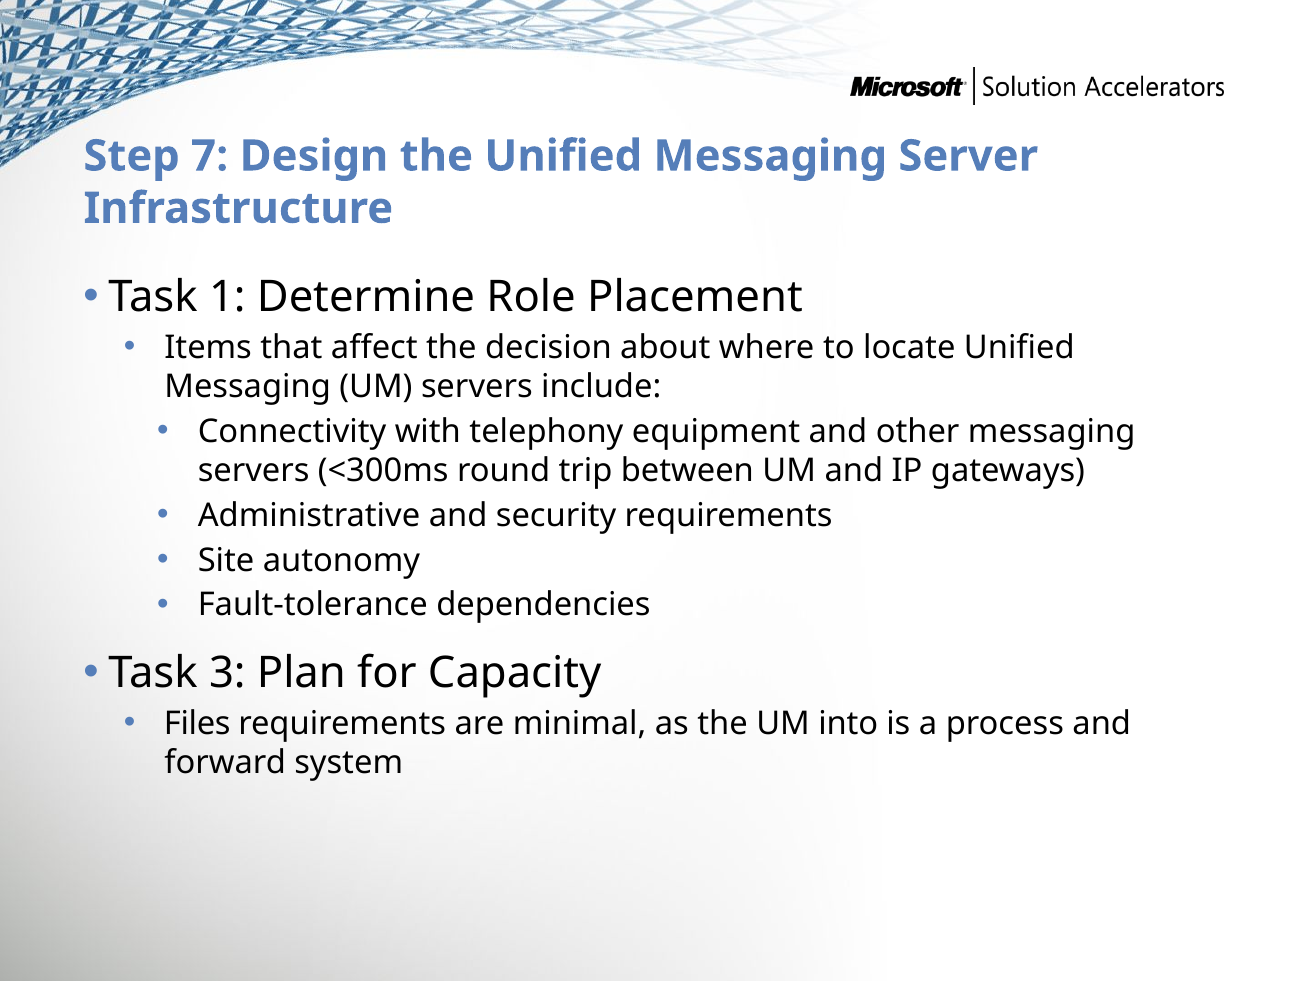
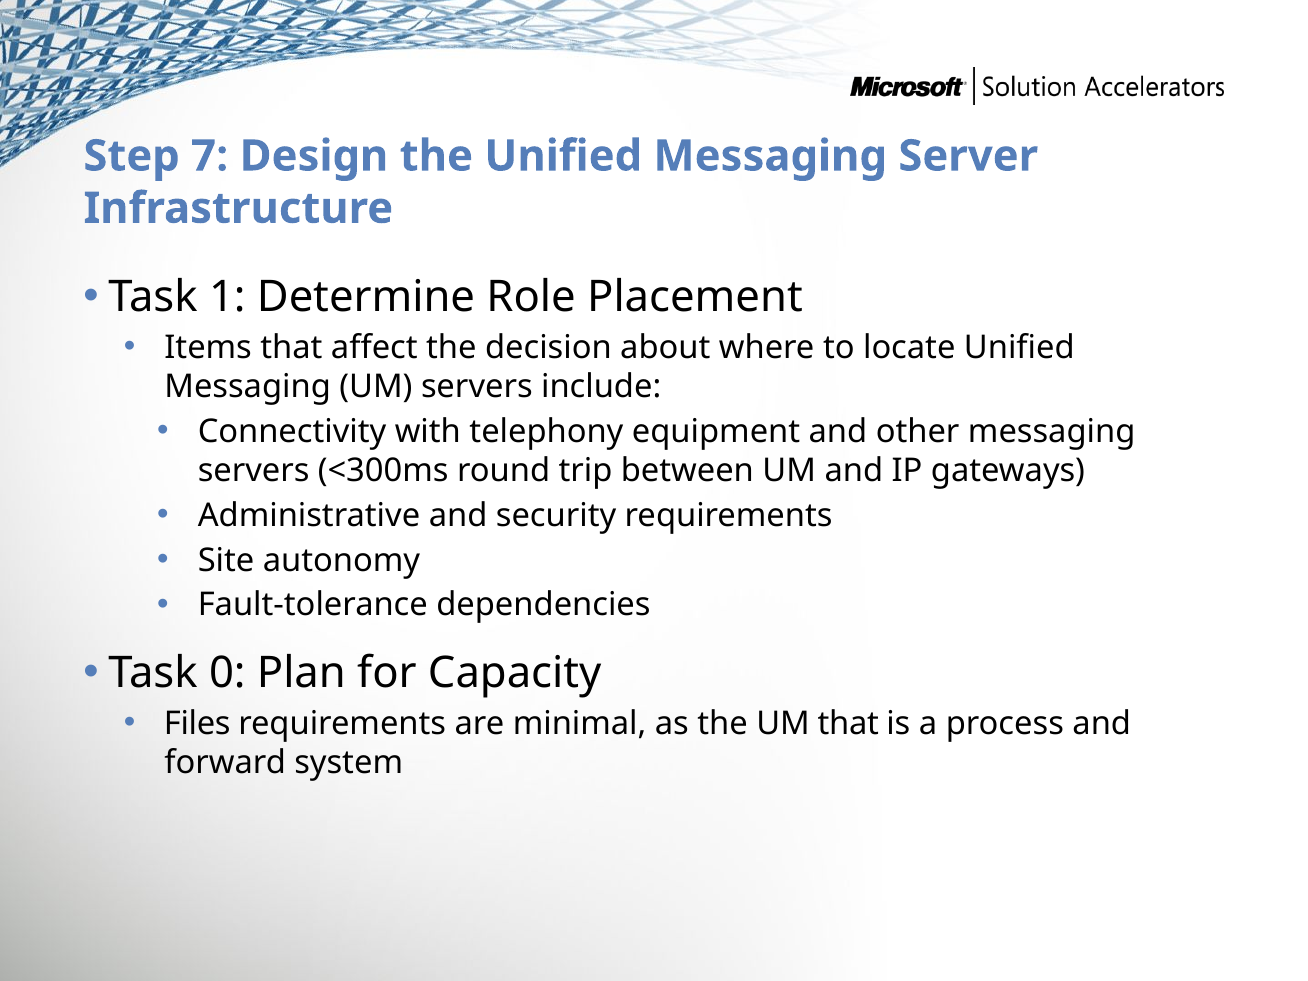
3: 3 -> 0 (227, 673)
UM into: into -> that (848, 724)
